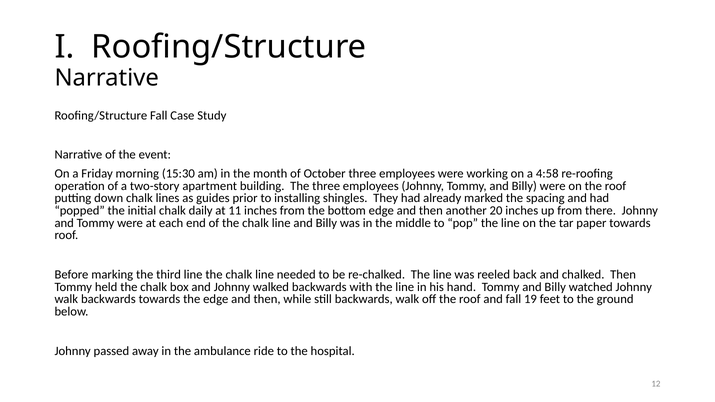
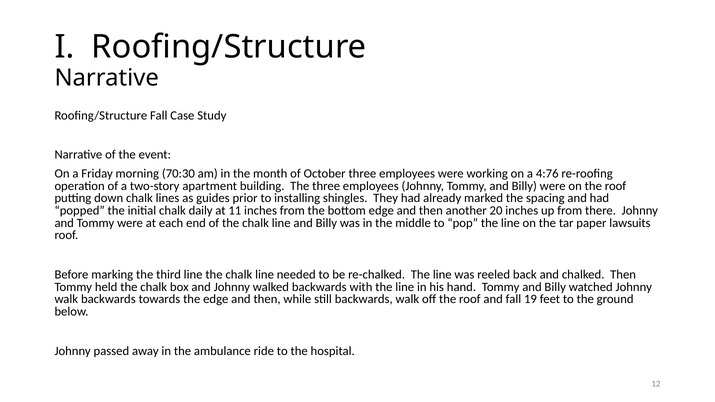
15:30: 15:30 -> 70:30 (178, 174)
4:58: 4:58 -> 4:76 (547, 174)
paper towards: towards -> lawsuits (630, 223)
